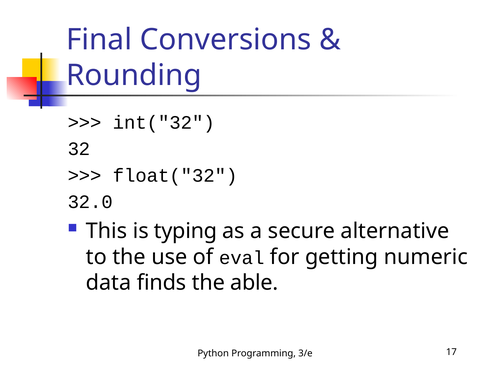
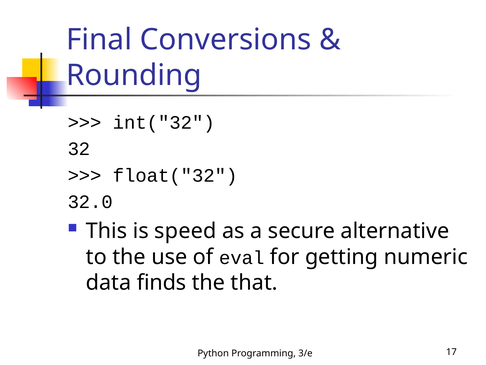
typing: typing -> speed (185, 231)
able: able -> that (254, 282)
